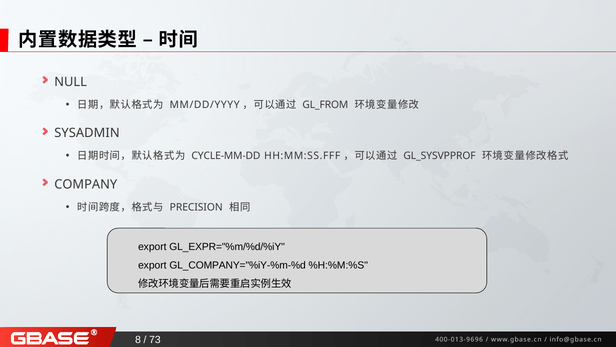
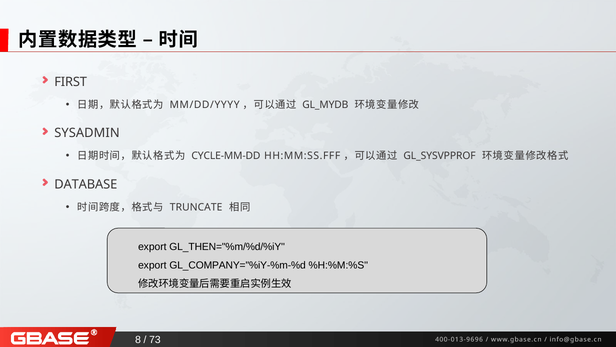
NULL: NULL -> FIRST (71, 82)
GL_FROM: GL_FROM -> GL_MYDB (325, 105)
COMPANY: COMPANY -> DATABASE (86, 184)
PRECISION: PRECISION -> TRUNCATE (196, 207)
GL_EXPR="%m/%d/%iY: GL_EXPR="%m/%d/%iY -> GL_THEN="%m/%d/%iY (227, 247)
